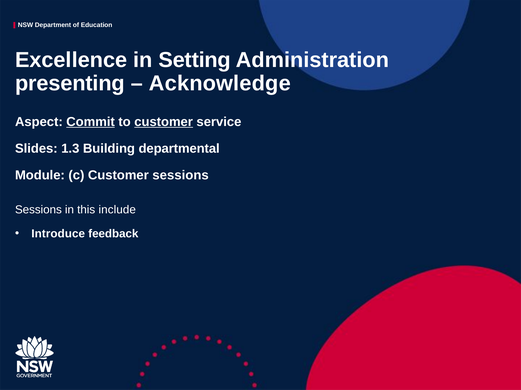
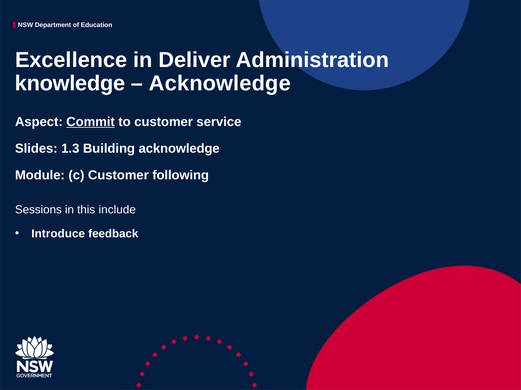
Setting: Setting -> Deliver (195, 60)
presenting: presenting -> knowledge (70, 84)
customer underline: present -> none (164, 122)
Building departmental: departmental -> acknowledge (179, 149)
Customer sessions: sessions -> following (181, 175)
